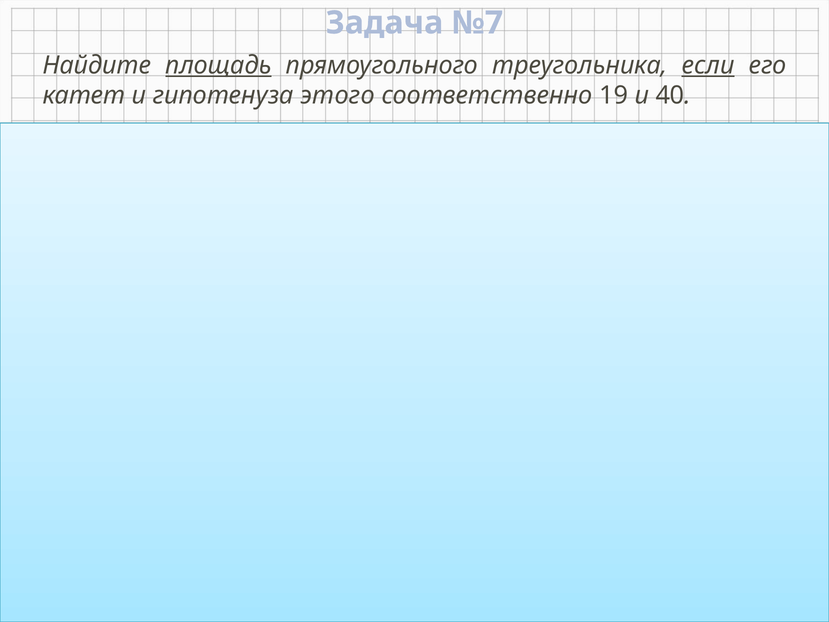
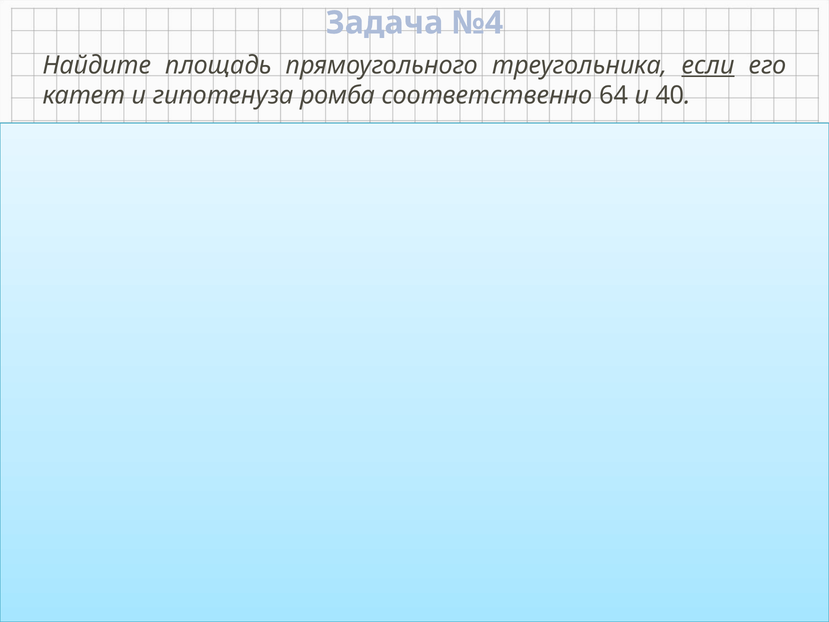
№7: №7 -> №4 (477, 23)
площадь underline: present -> none (219, 65)
этого: этого -> ромба (338, 96)
19: 19 -> 64 (614, 96)
